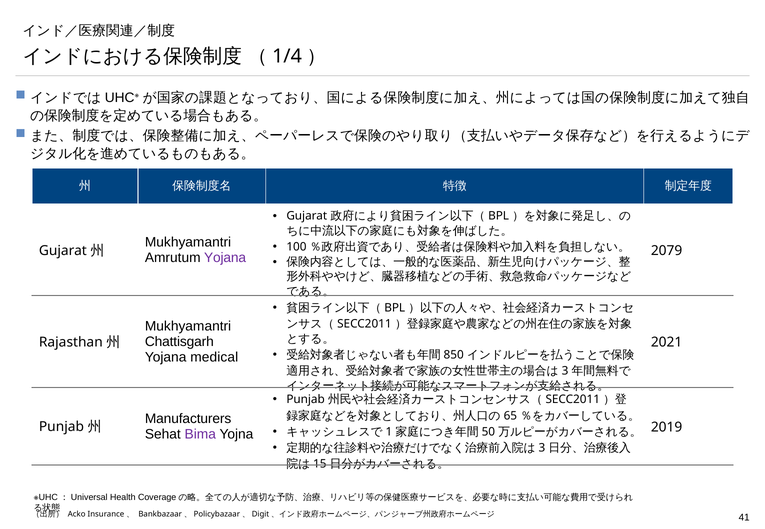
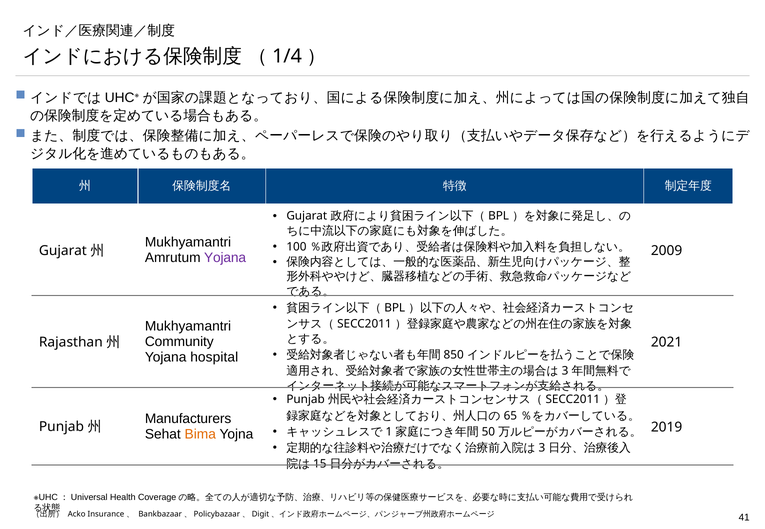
2079: 2079 -> 2009 (667, 251)
Chattisgarh: Chattisgarh -> Community (179, 342)
medical: medical -> hospital (214, 358)
Bima colour: purple -> orange (200, 435)
